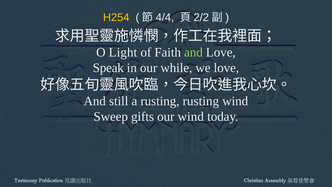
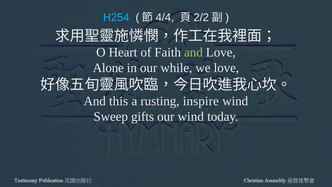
H254 colour: yellow -> light blue (116, 17)
Light: Light -> Heart (123, 52)
Speak: Speak -> Alone (108, 68)
still: still -> this (119, 101)
rusting rusting: rusting -> inspire (201, 101)
